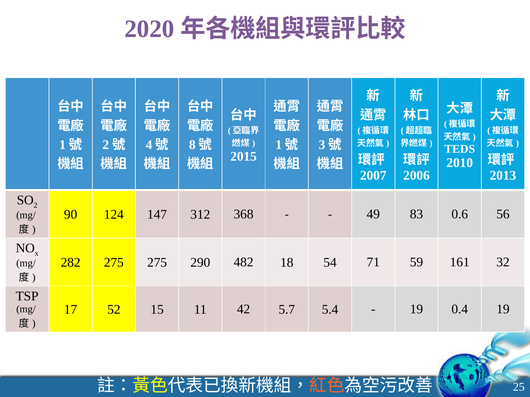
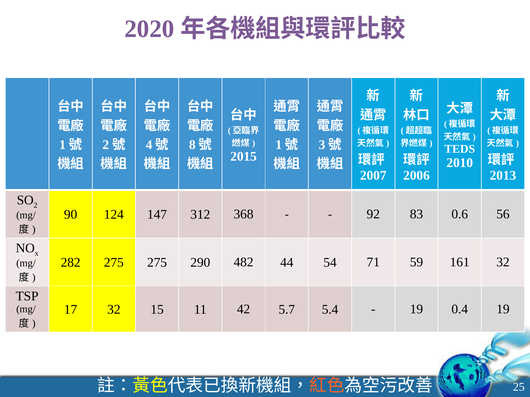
49: 49 -> 92 (373, 214)
18: 18 -> 44 (287, 263)
17 52: 52 -> 32 (114, 310)
